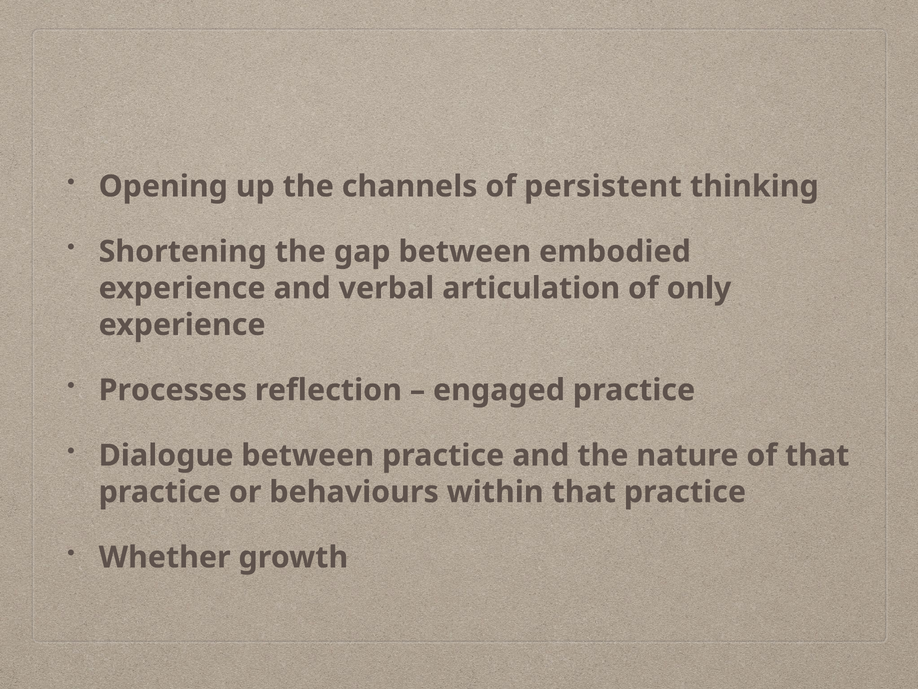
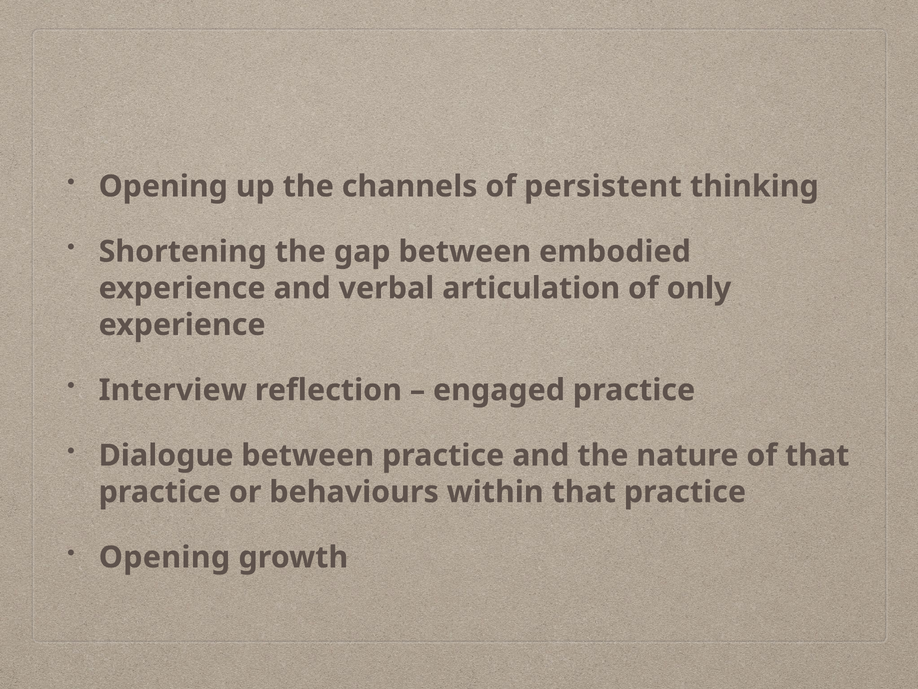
Processes: Processes -> Interview (173, 390)
Whether: Whether -> Opening (164, 557)
